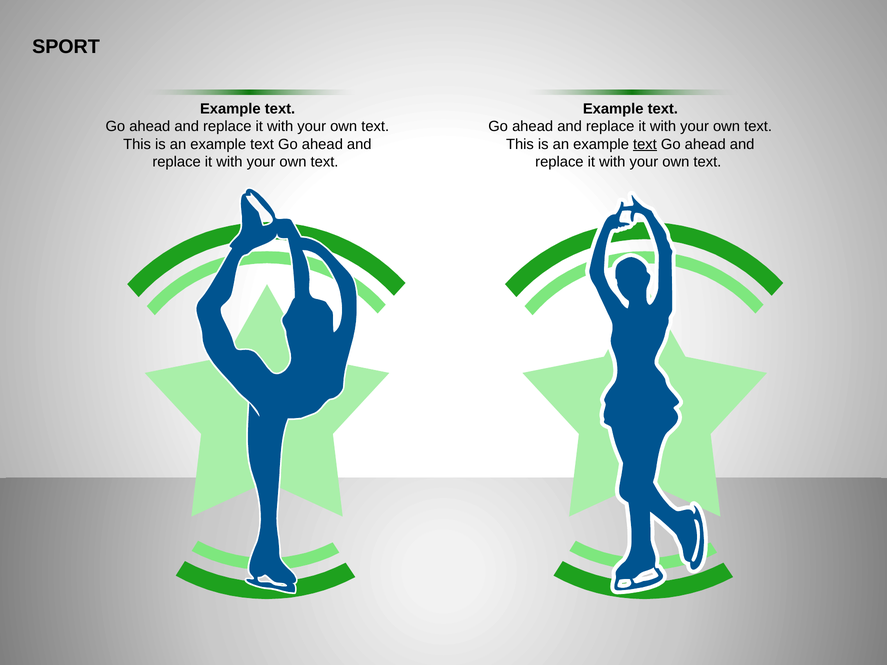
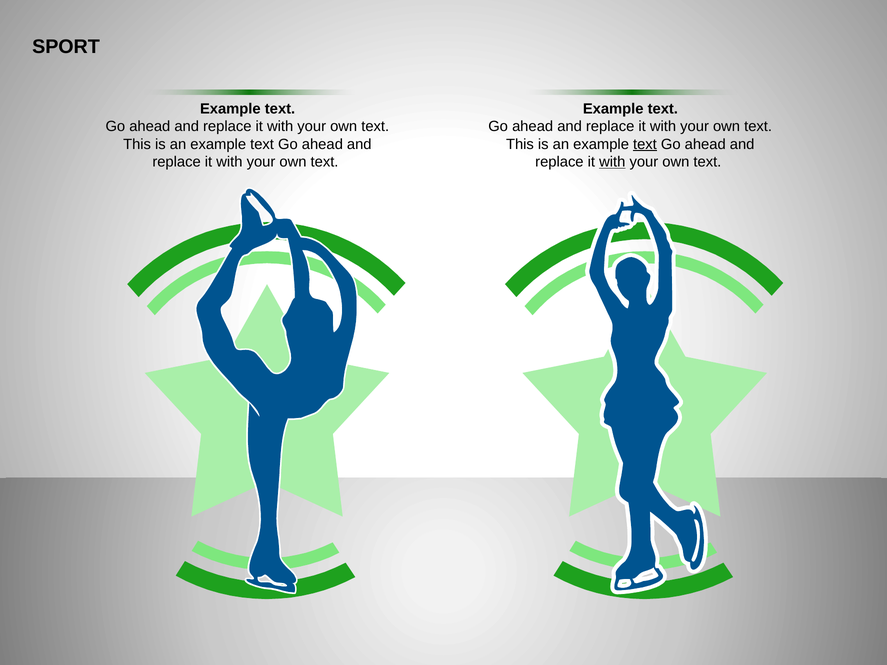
with underline: none -> present (612, 162)
